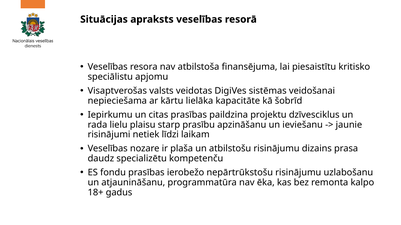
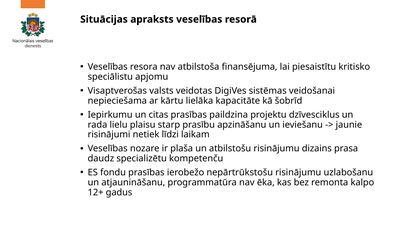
18+: 18+ -> 12+ (96, 193)
